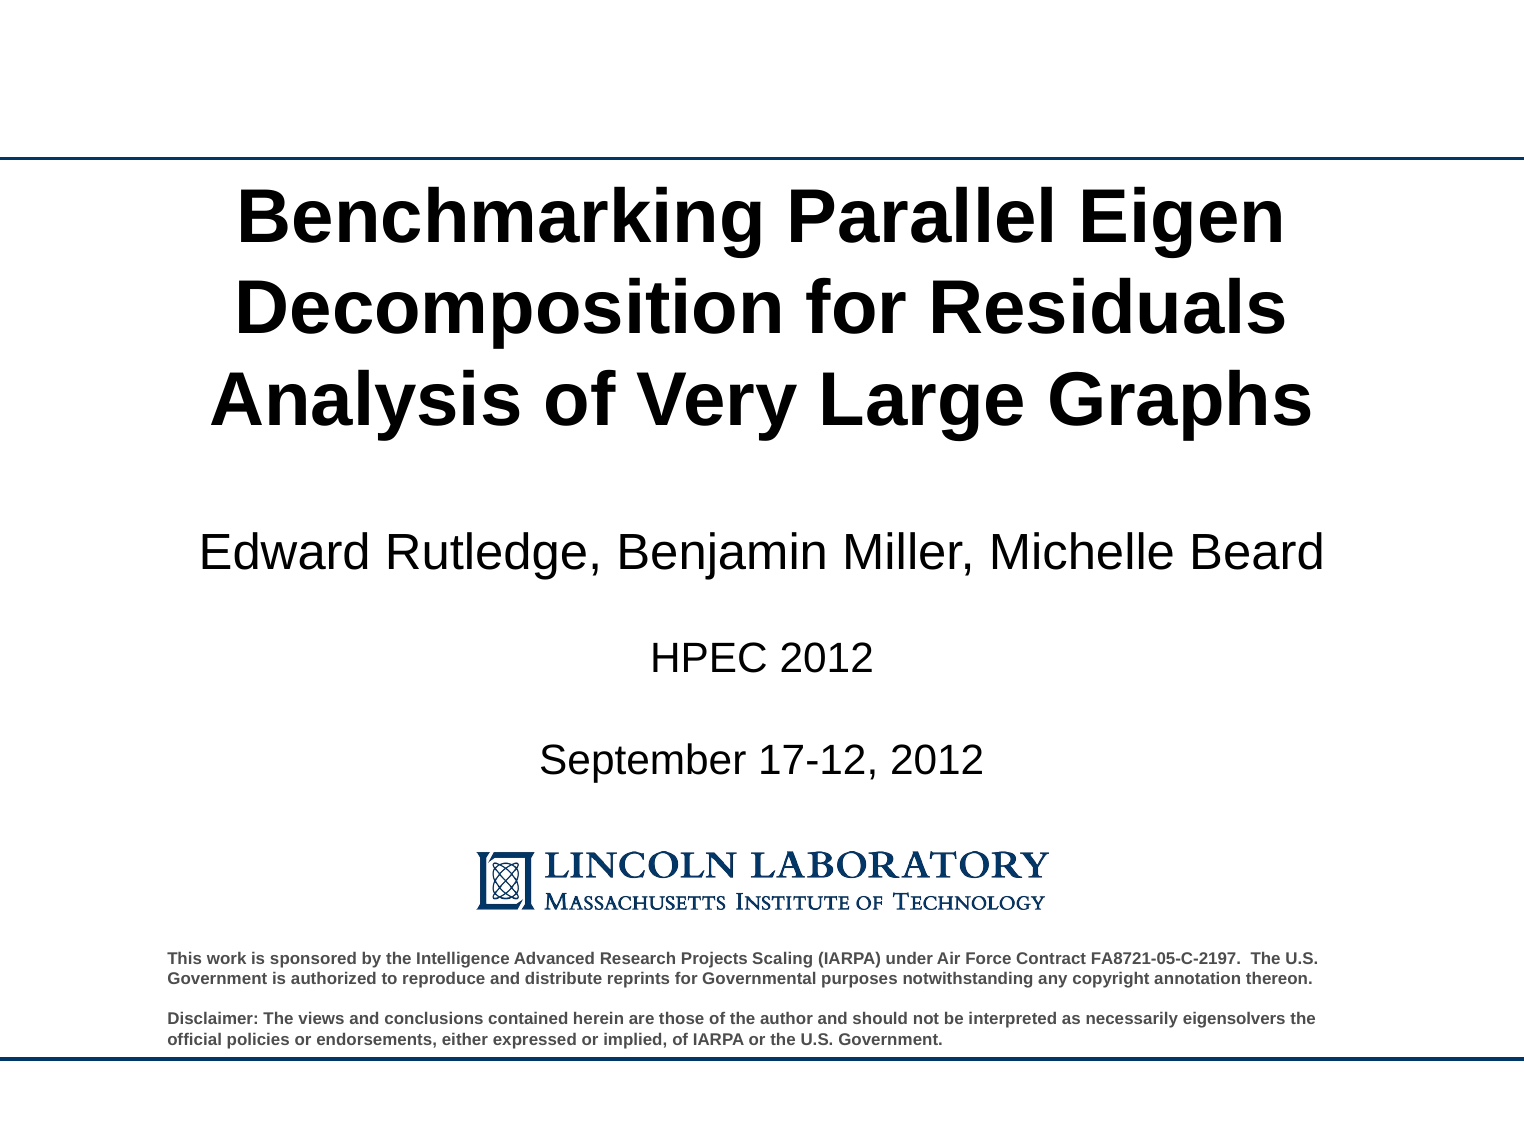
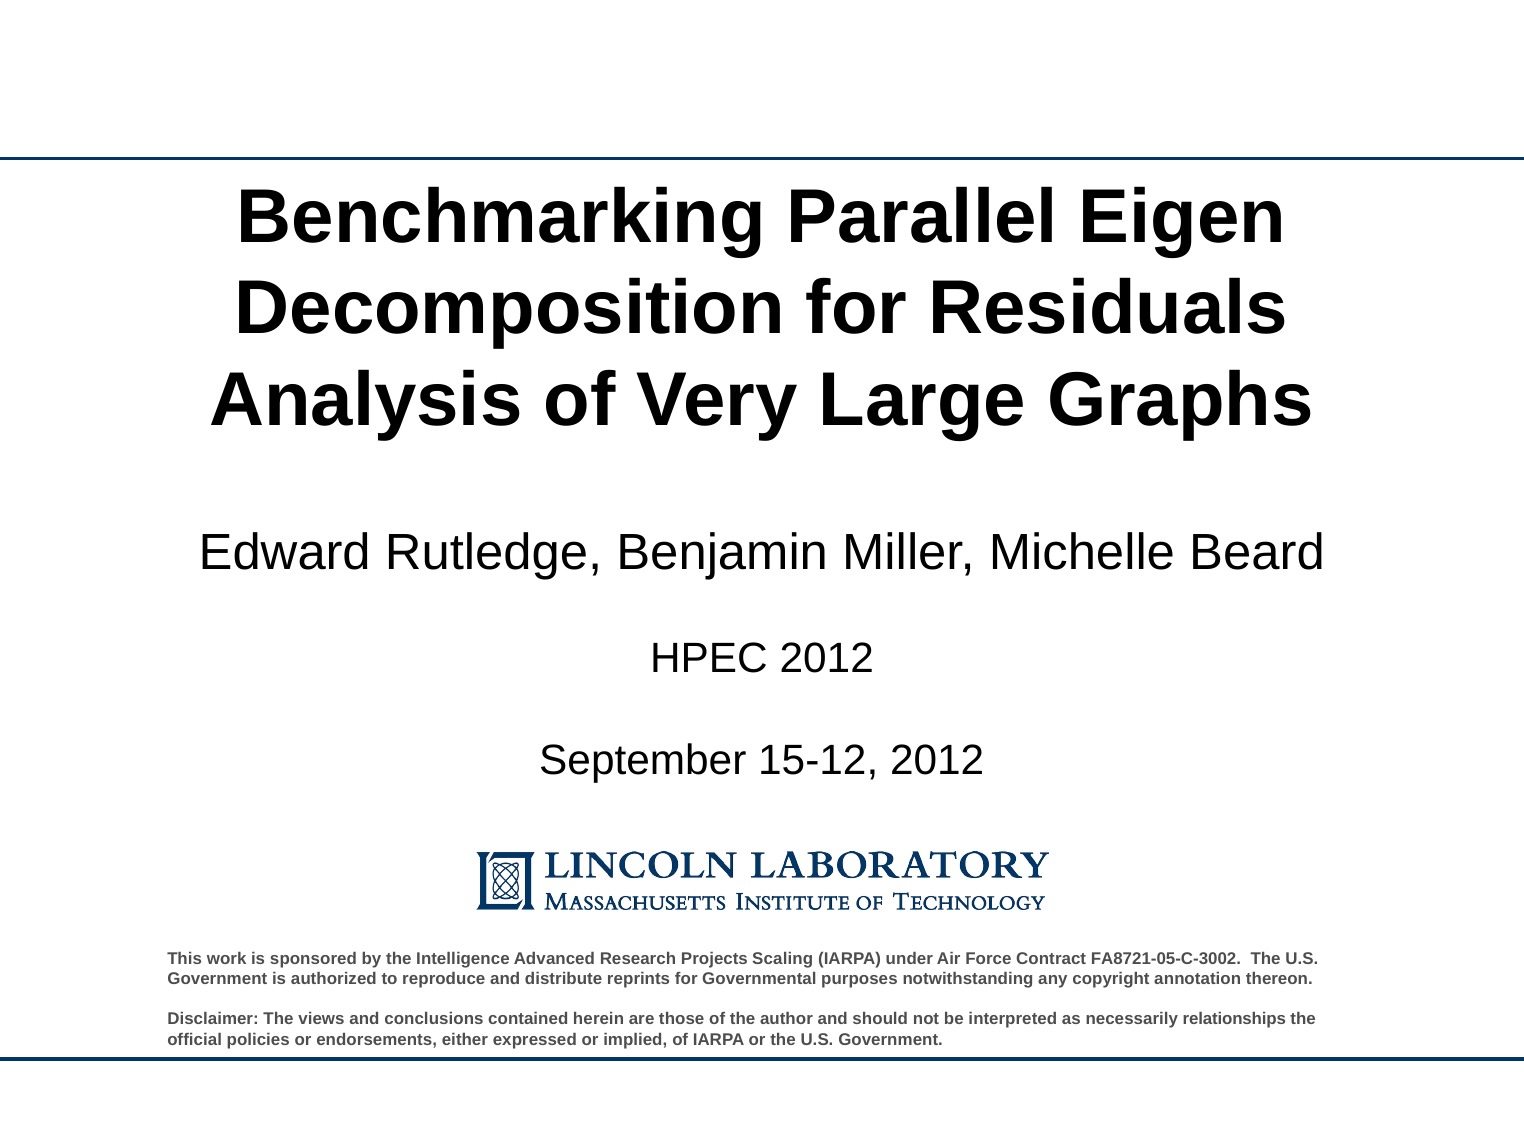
17-12: 17-12 -> 15-12 (818, 760)
FA8721-05-C-2197: FA8721-05-C-2197 -> FA8721-05-C-3002 (1166, 959)
eigensolvers: eigensolvers -> relationships (1234, 1019)
